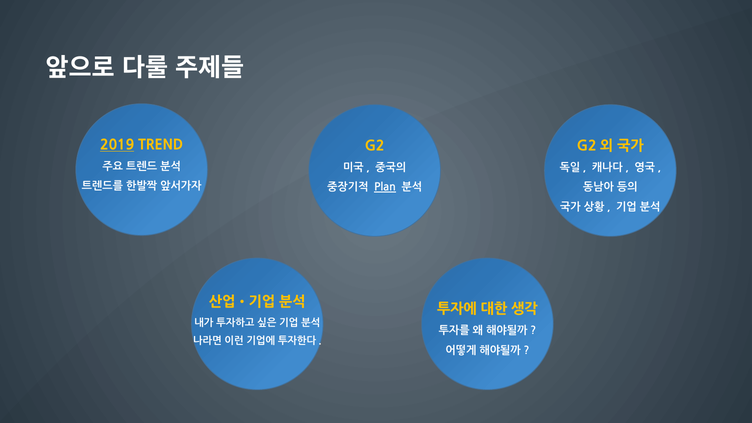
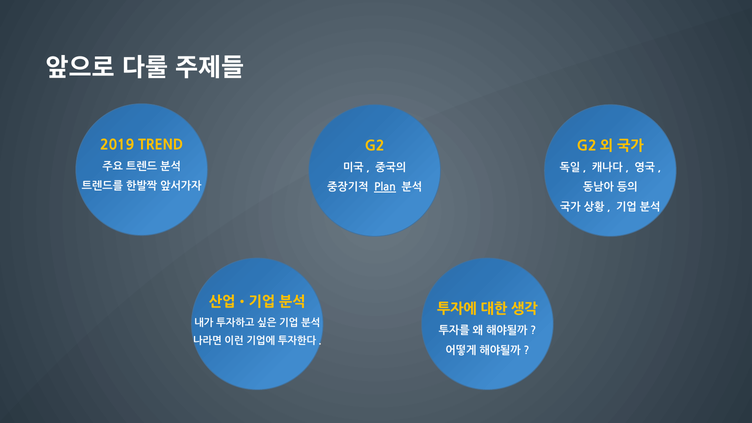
2019 underline: present -> none (117, 145)
